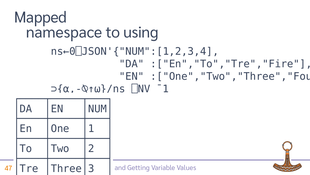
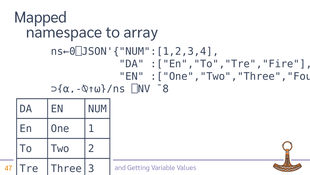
using: using -> array (141, 32)
¯1: ¯1 -> ¯8 (163, 89)
